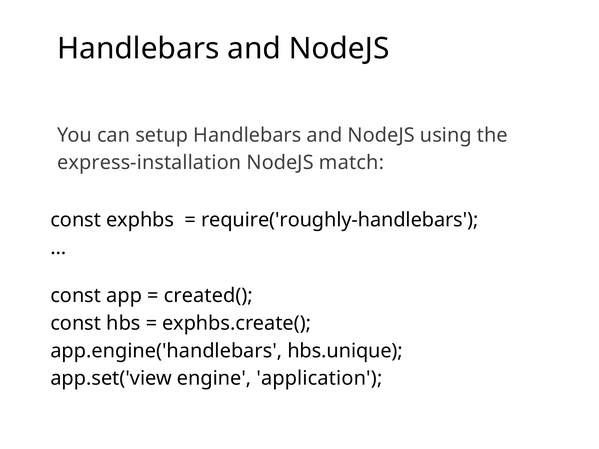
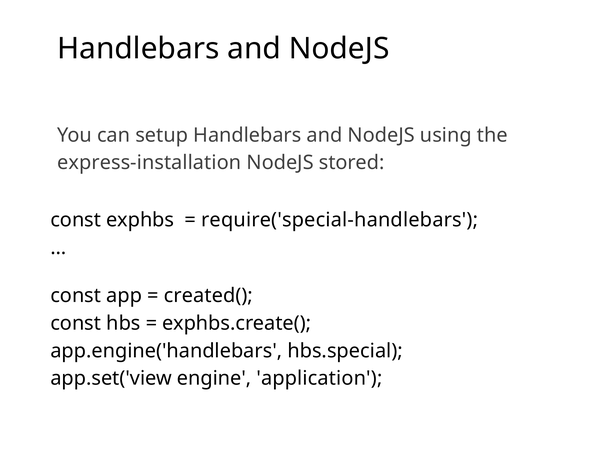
match: match -> stored (352, 163)
require('roughly-handlebars: require('roughly-handlebars -> require('special-handlebars (340, 220)
hbs.unique: hbs.unique -> hbs.special (345, 351)
